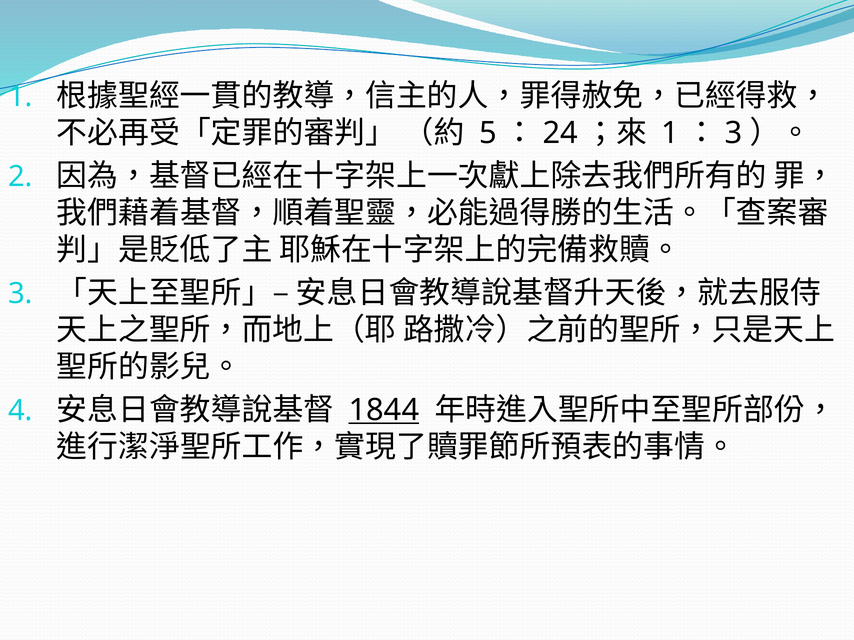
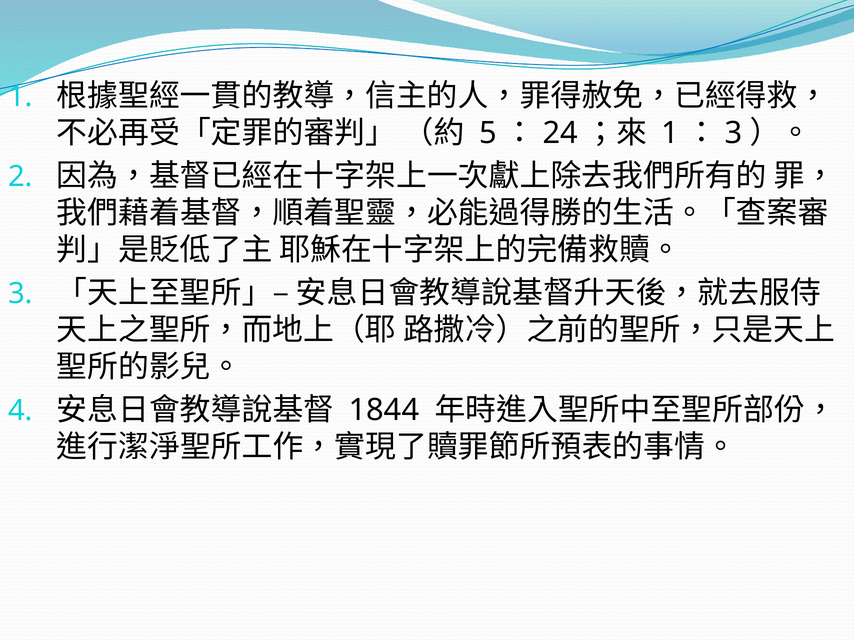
1844 underline: present -> none (384, 410)
